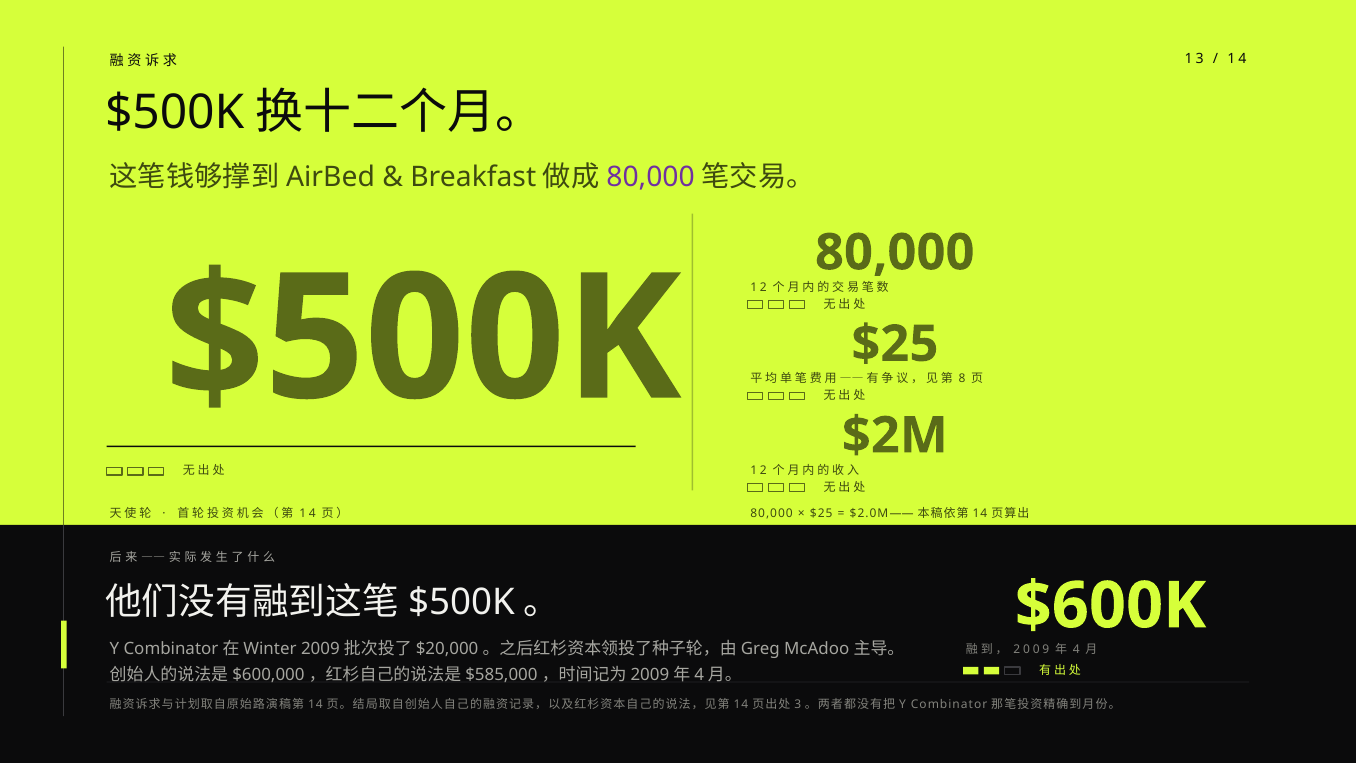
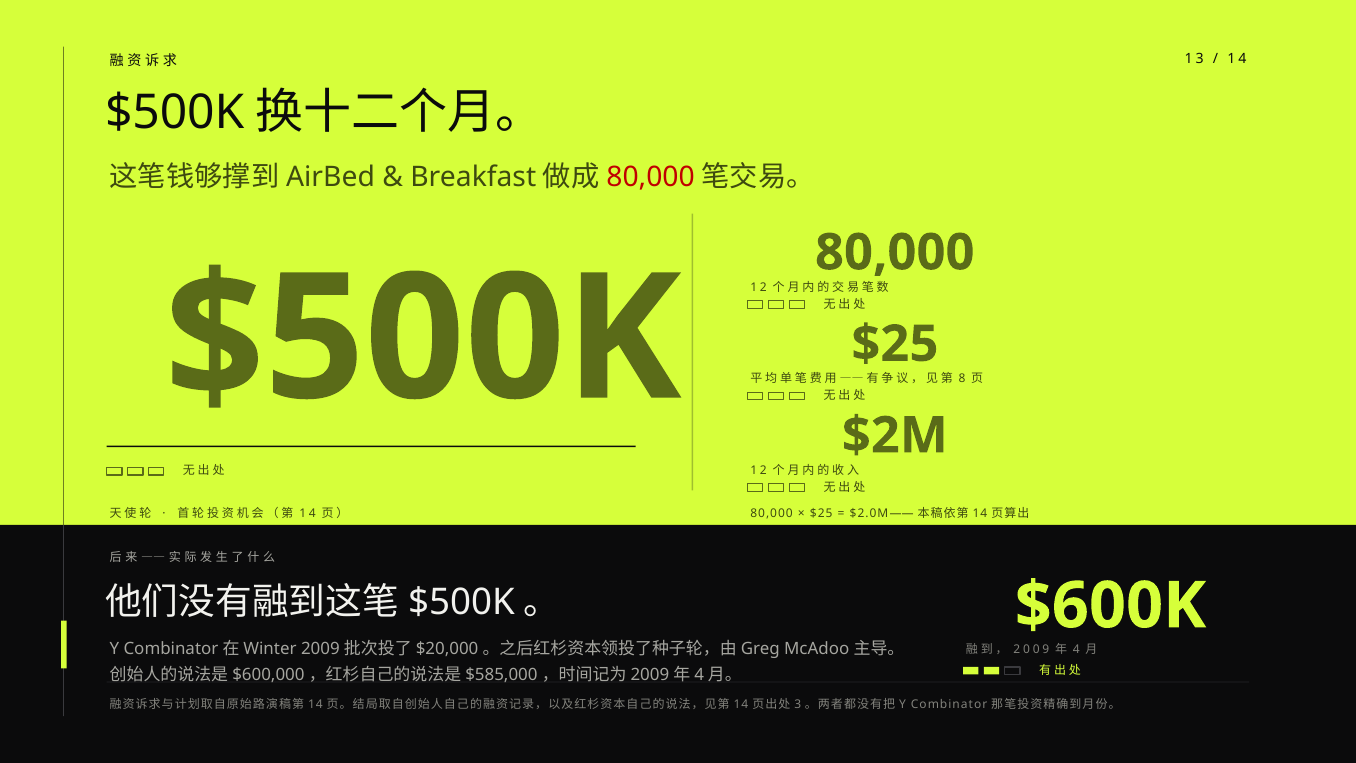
80,000 colour: purple -> red (651, 177)
